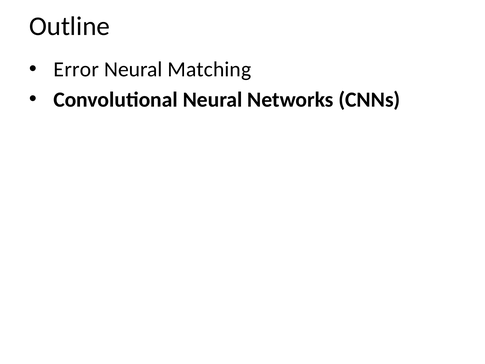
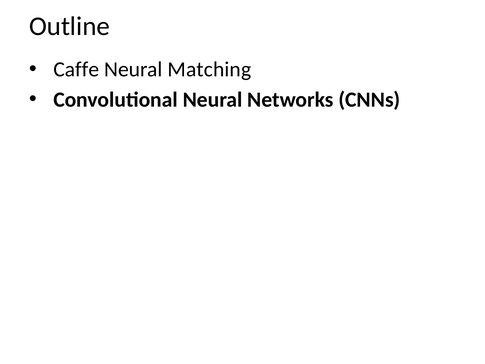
Error: Error -> Caffe (76, 69)
